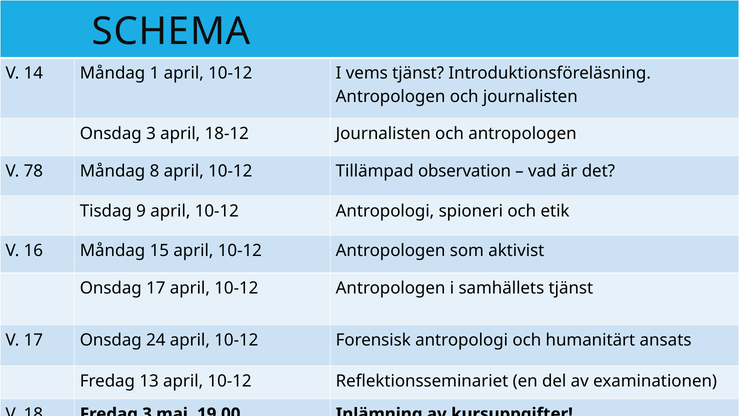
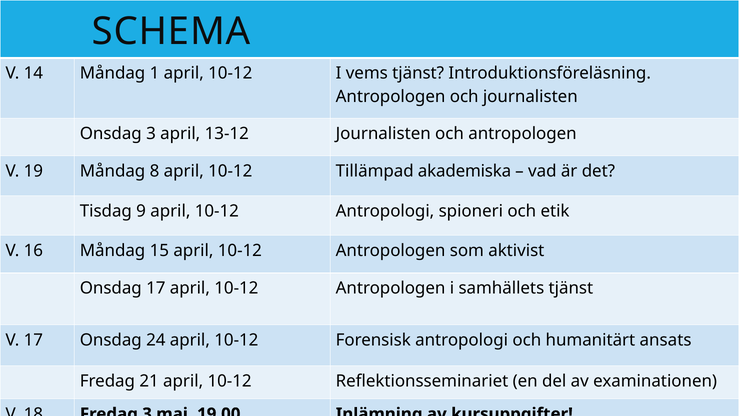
18-12: 18-12 -> 13-12 (227, 133)
78: 78 -> 19 (33, 171)
observation: observation -> akademiska (465, 171)
13: 13 -> 21 (149, 381)
